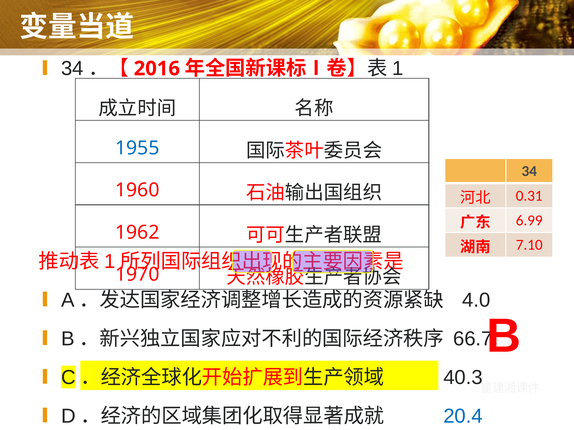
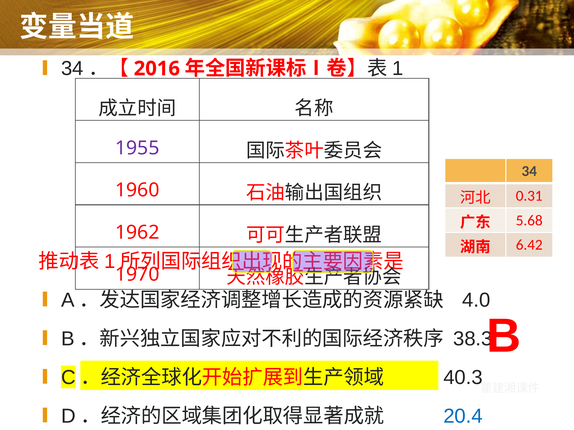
1955 colour: blue -> purple (137, 148)
6.99: 6.99 -> 5.68 (529, 221)
7.10: 7.10 -> 6.42 (529, 245)
66.7: 66.7 -> 38.3 (473, 339)
